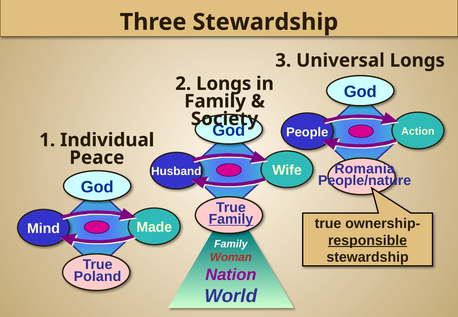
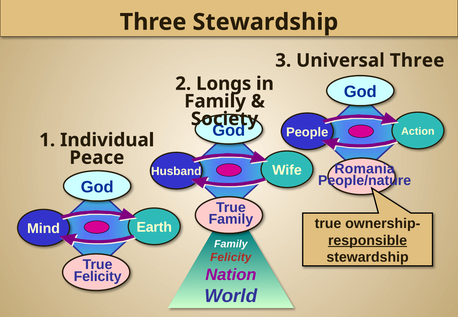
Universal Longs: Longs -> Three (417, 60)
Family underline: present -> none (231, 219)
Made: Made -> Earth (154, 227)
Woman: Woman -> Felicity (231, 257)
Poland: Poland -> Felicity (98, 276)
